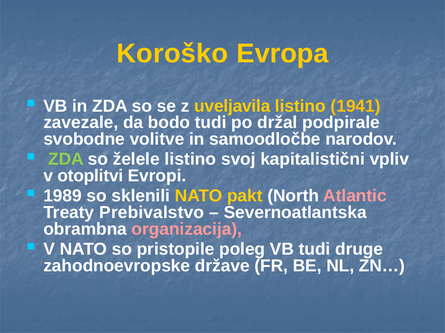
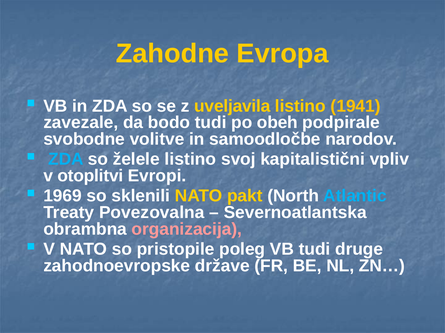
Koroško: Koroško -> Zahodne (172, 54)
držal: držal -> obeh (277, 123)
ZDA colour: light green -> light blue (66, 160)
1989: 1989 -> 1969 (63, 196)
Atlantic colour: pink -> light blue (355, 196)
Prebivalstvo: Prebivalstvo -> Povezovalna (152, 213)
